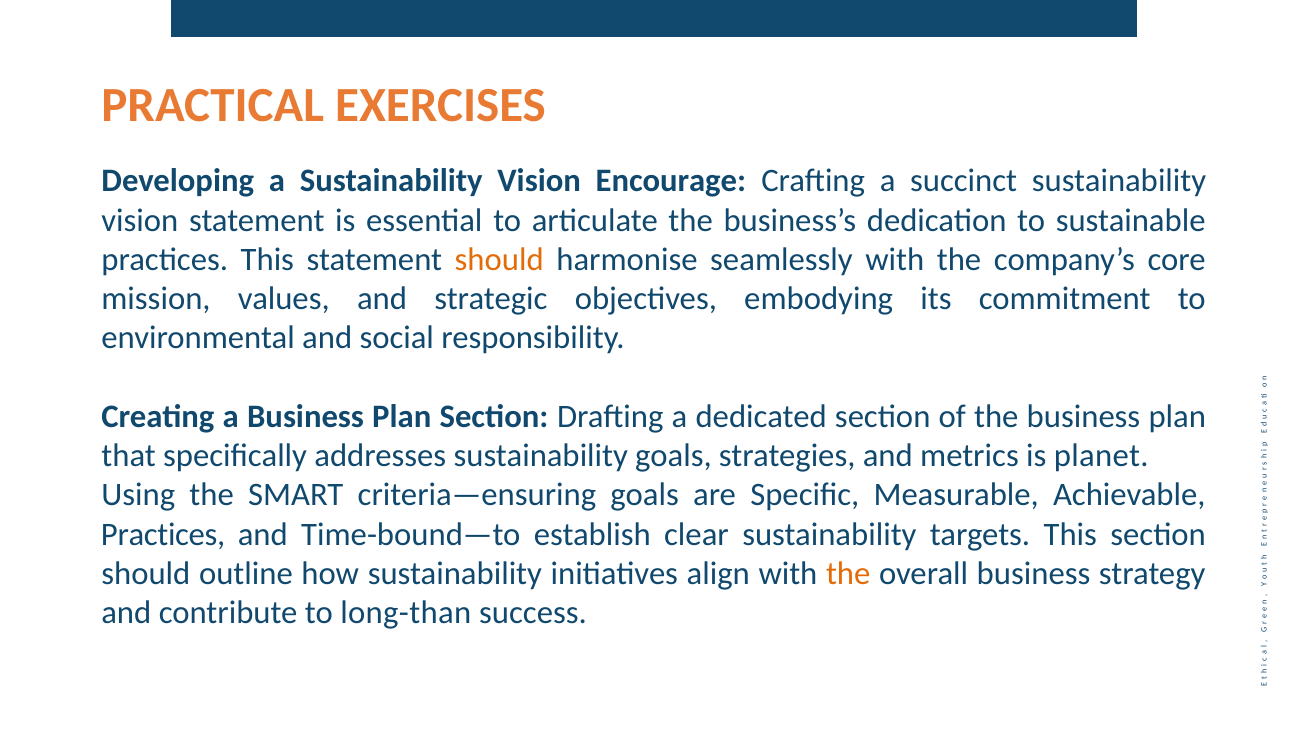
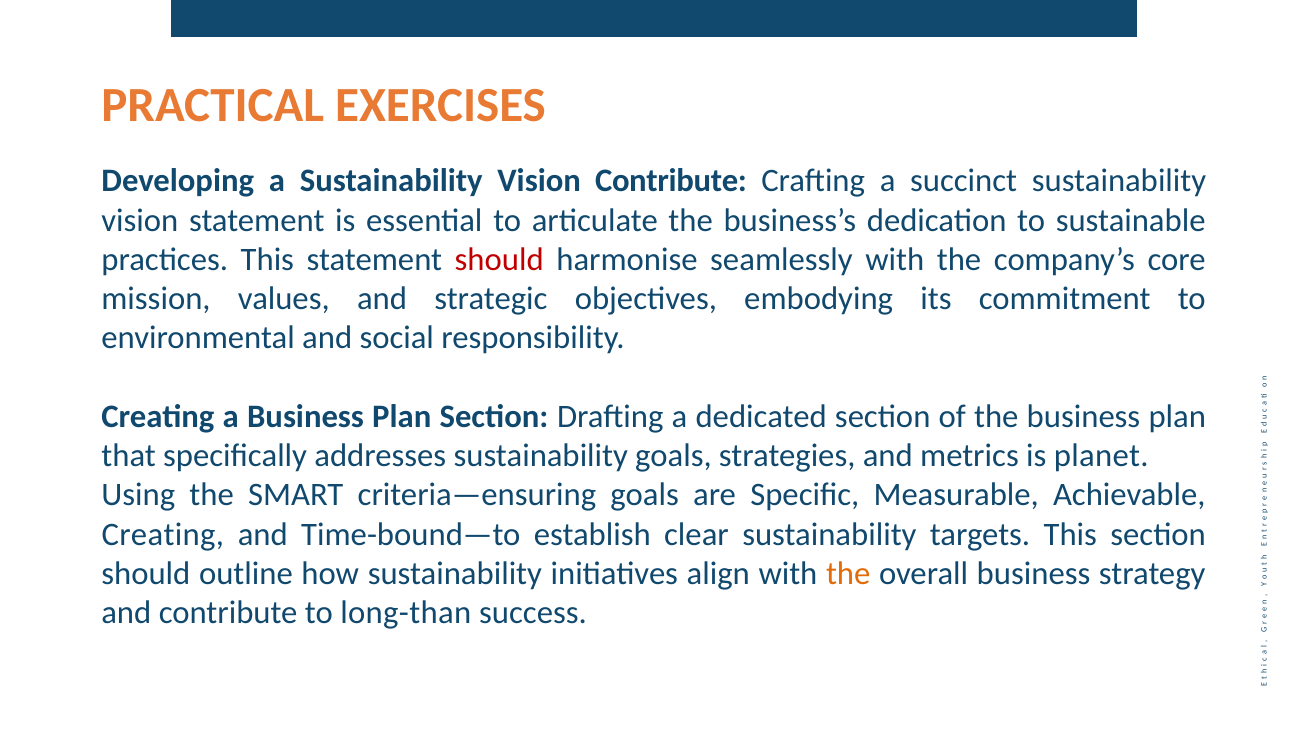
Vision Encourage: Encourage -> Contribute (671, 181)
should colour: orange -> red (499, 259)
Practices: Practices -> Creating (163, 534)
